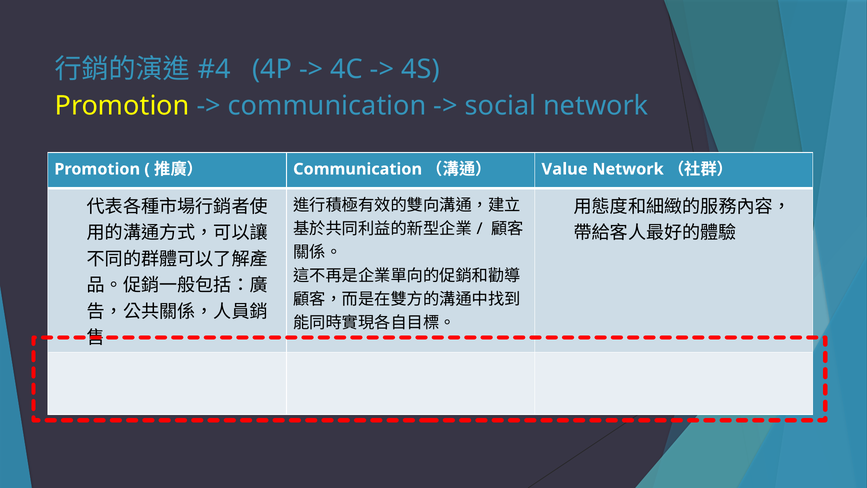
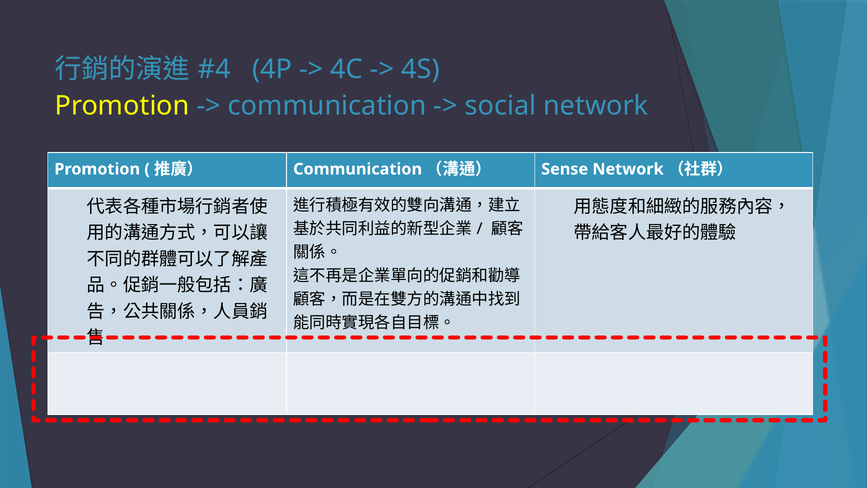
Value: Value -> Sense (565, 169)
